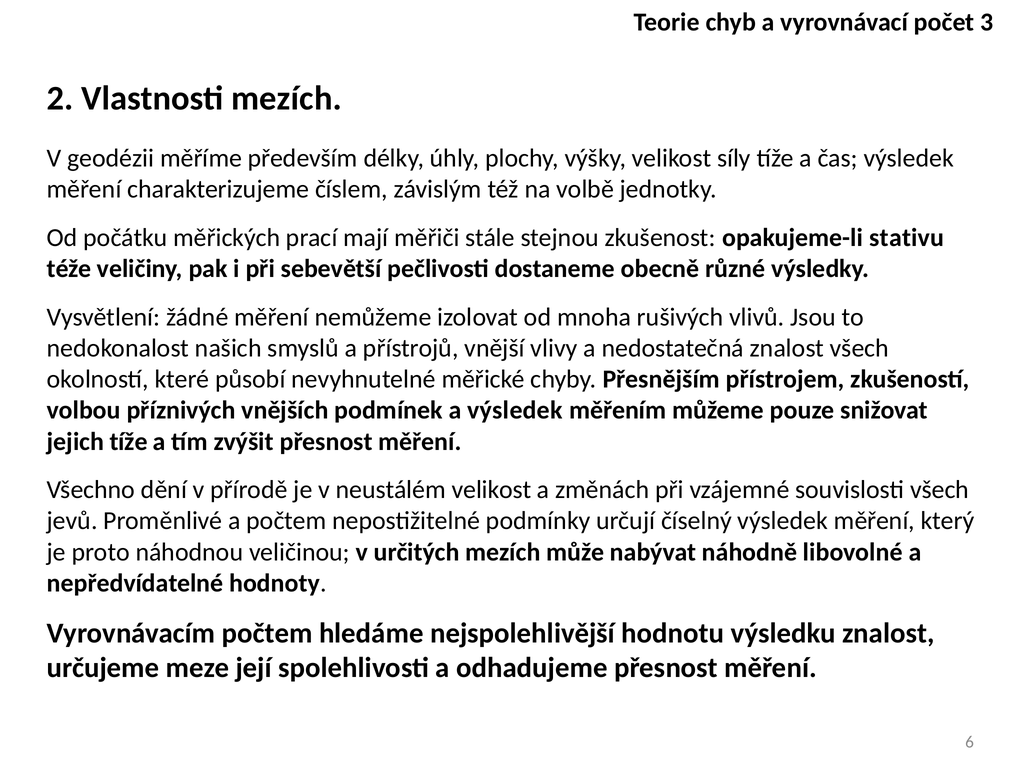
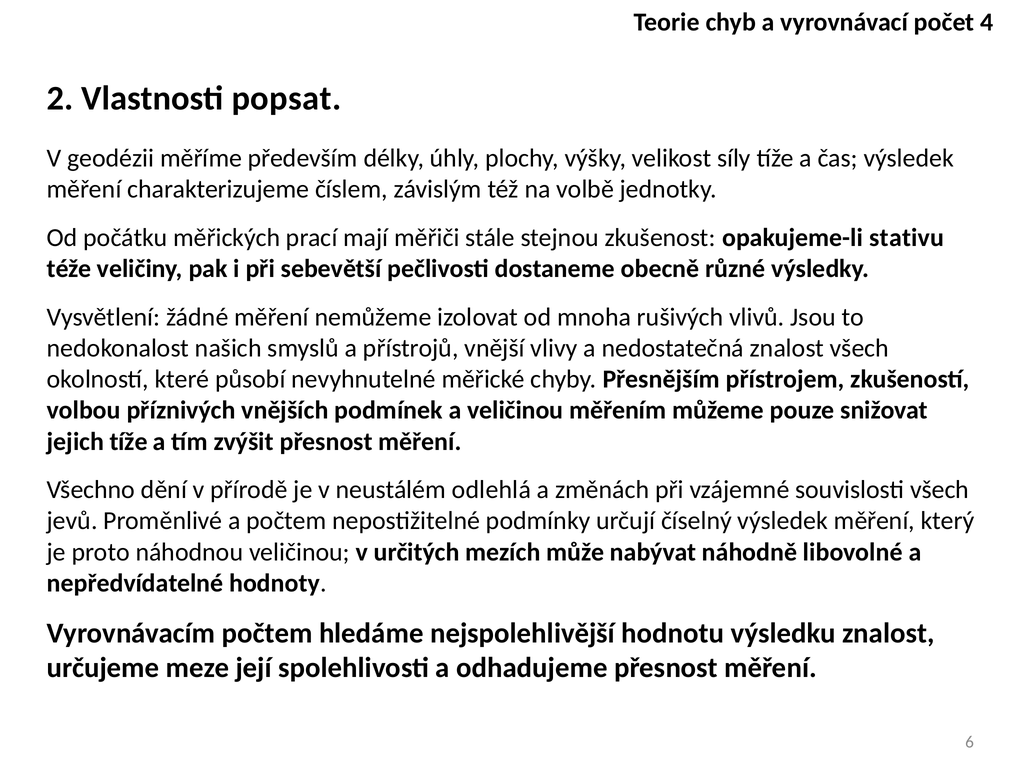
3: 3 -> 4 (987, 22)
Vlastnosti mezích: mezích -> popsat (286, 99)
a výsledek: výsledek -> veličinou (515, 410)
neustálém velikost: velikost -> odlehlá (491, 490)
